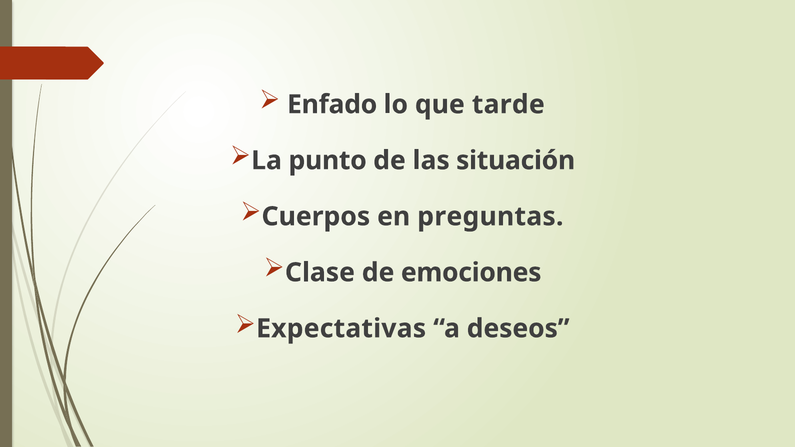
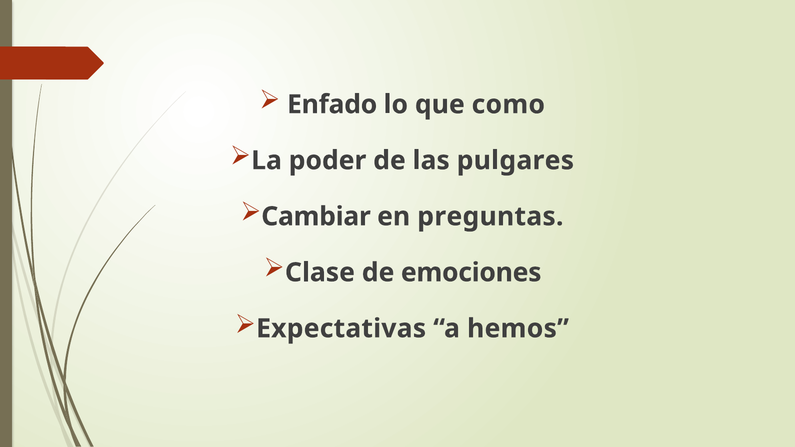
tarde: tarde -> como (508, 105)
punto: punto -> poder (328, 161)
situación: situación -> pulgares (515, 161)
Cuerpos: Cuerpos -> Cambiar (316, 217)
deseos: deseos -> hemos (518, 329)
